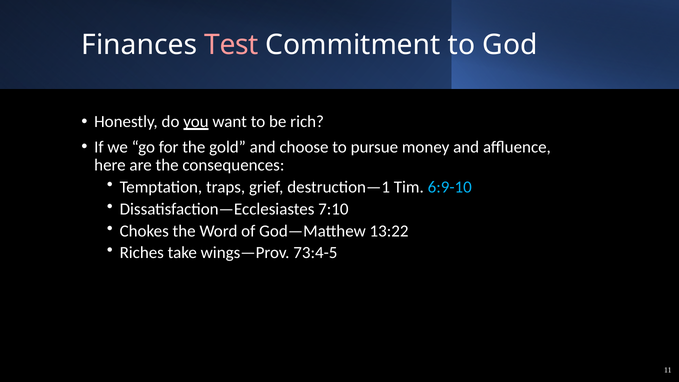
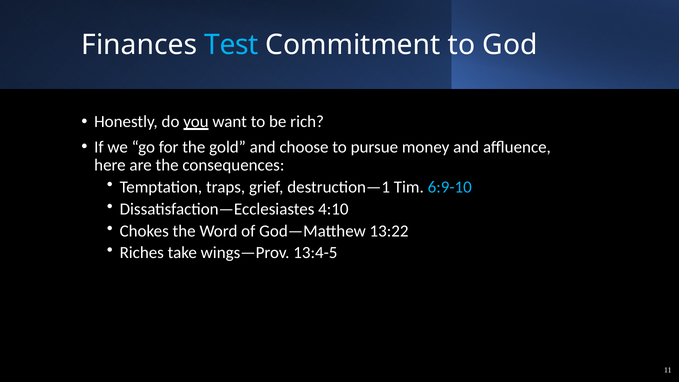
Test colour: pink -> light blue (231, 45)
7:10: 7:10 -> 4:10 (333, 209)
73:4-5: 73:4-5 -> 13:4-5 (315, 253)
